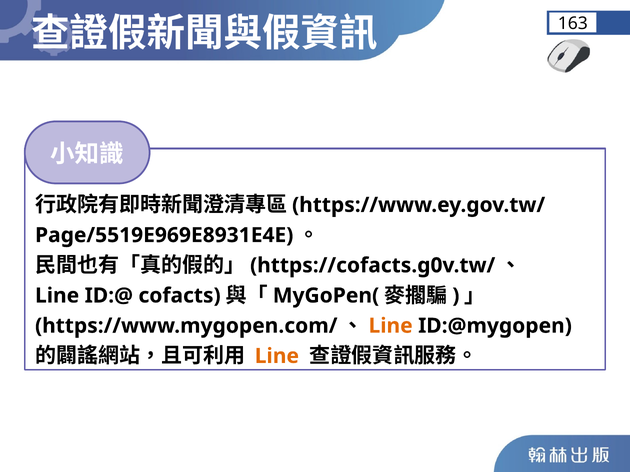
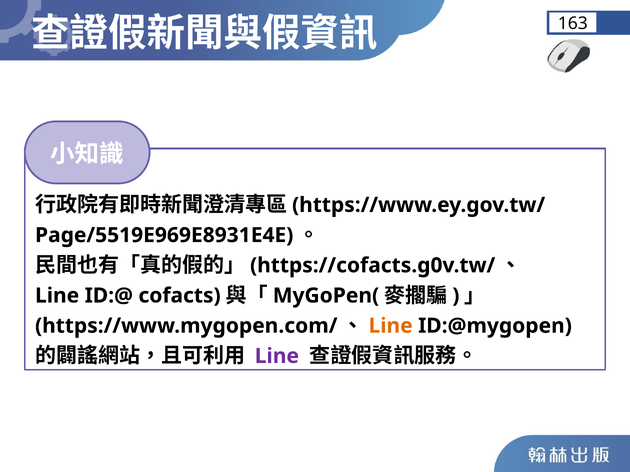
Line colour: orange -> purple (277, 356)
